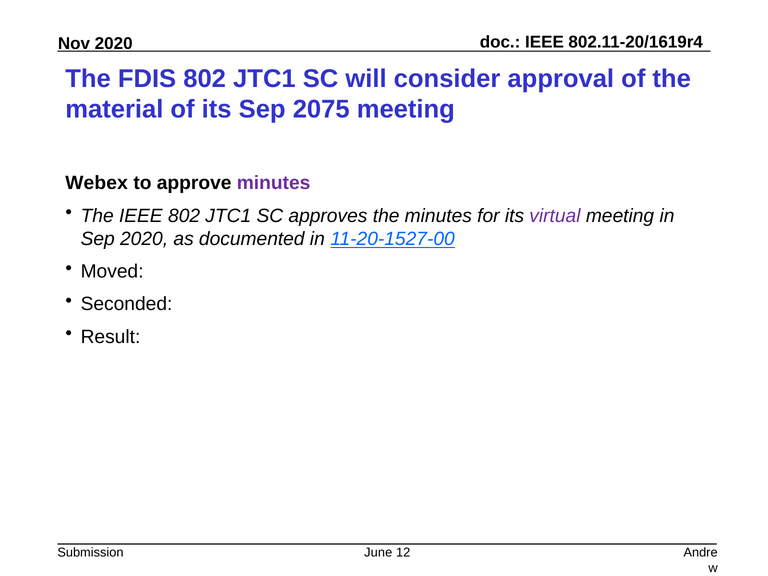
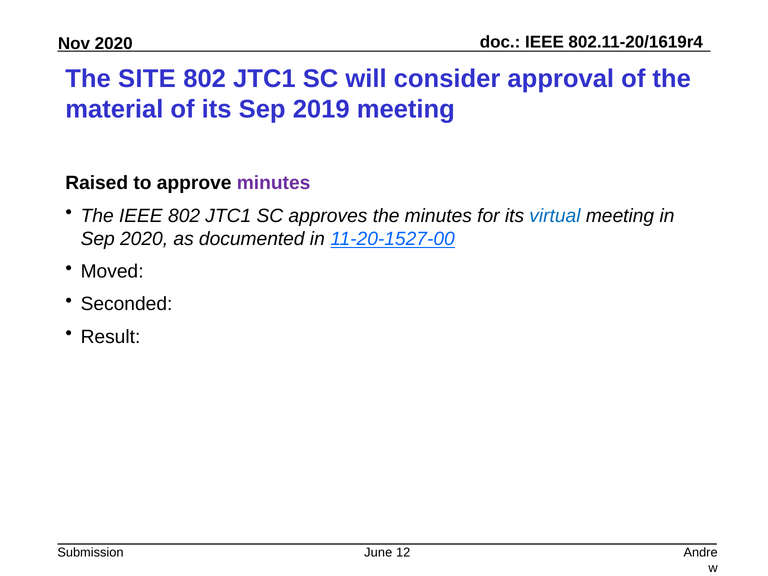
FDIS: FDIS -> SITE (147, 79)
2075: 2075 -> 2019 (321, 109)
Webex: Webex -> Raised (97, 183)
virtual colour: purple -> blue (555, 216)
